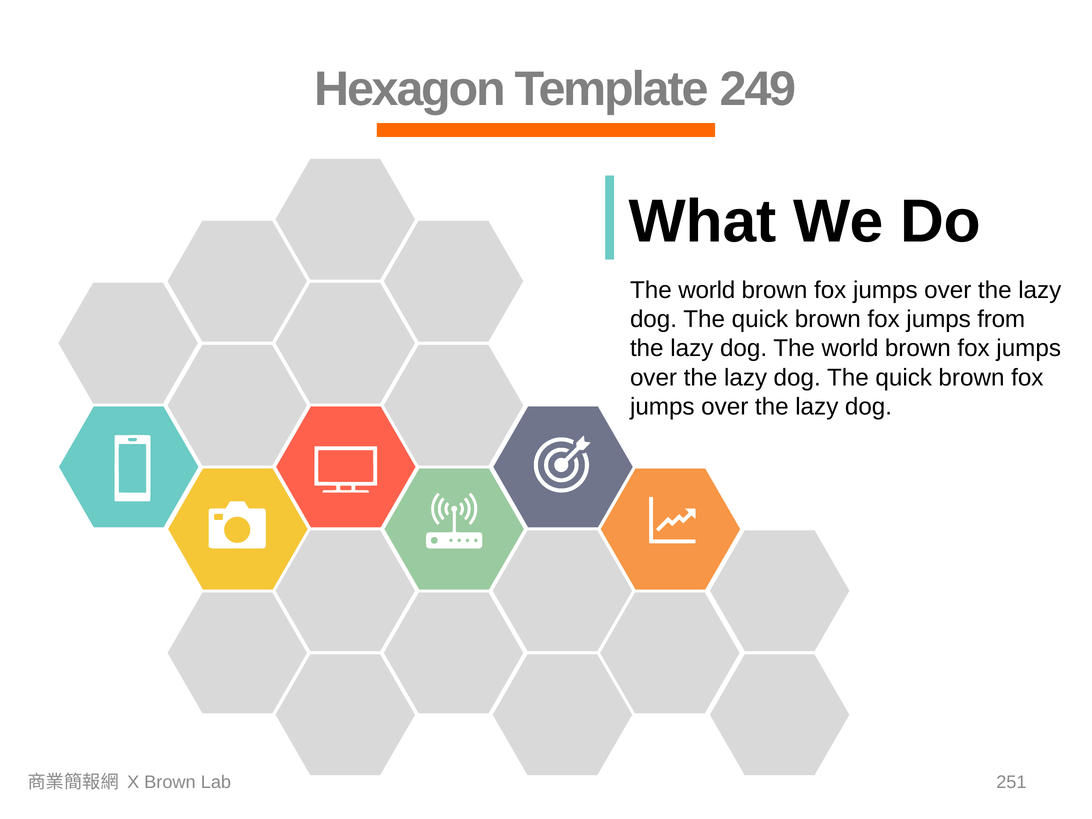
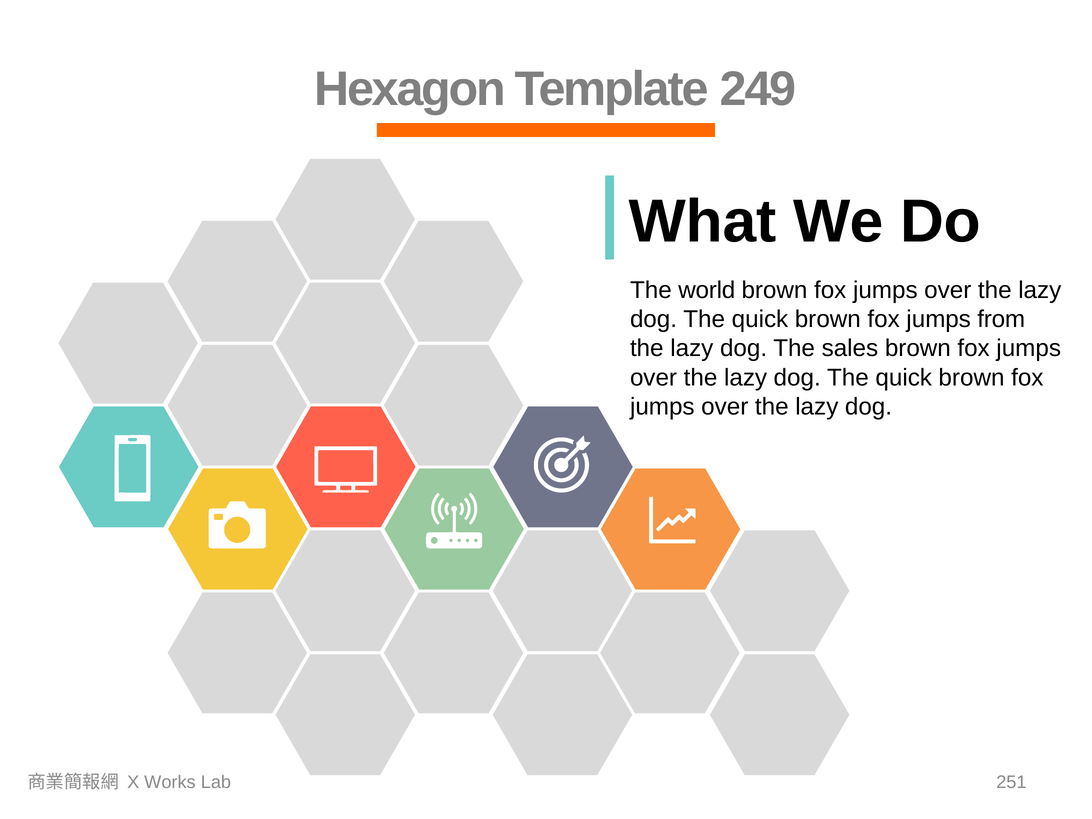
dog The world: world -> sales (850, 348)
X Brown: Brown -> Works (170, 782)
